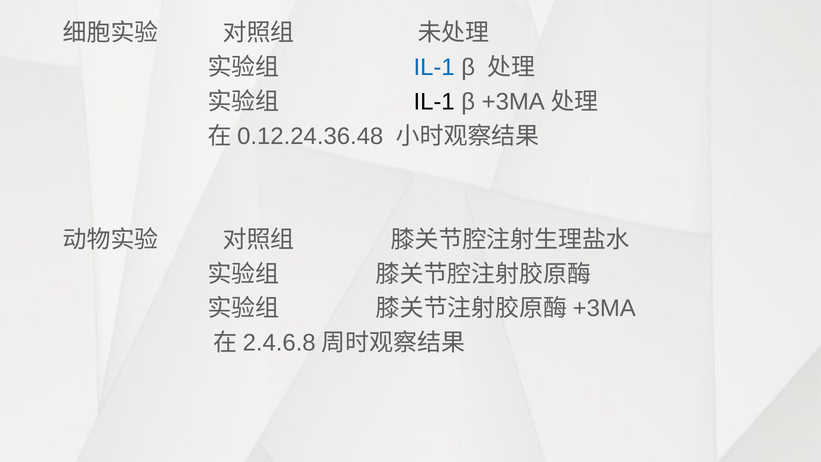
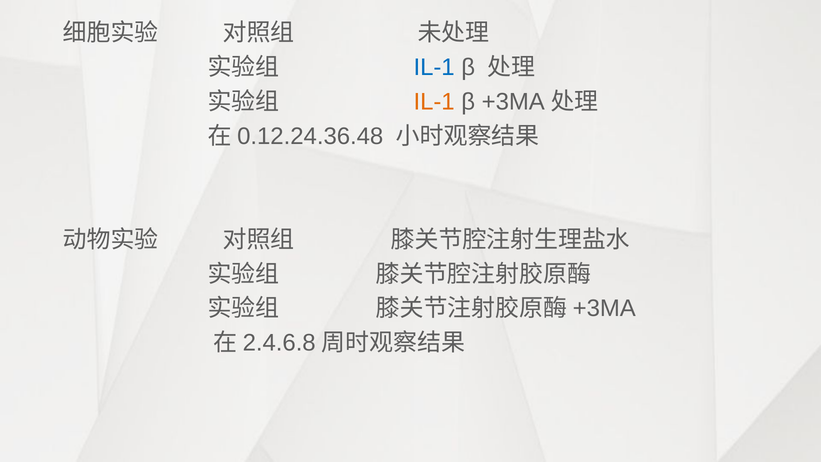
IL-1 colour: black -> orange (434, 102)
